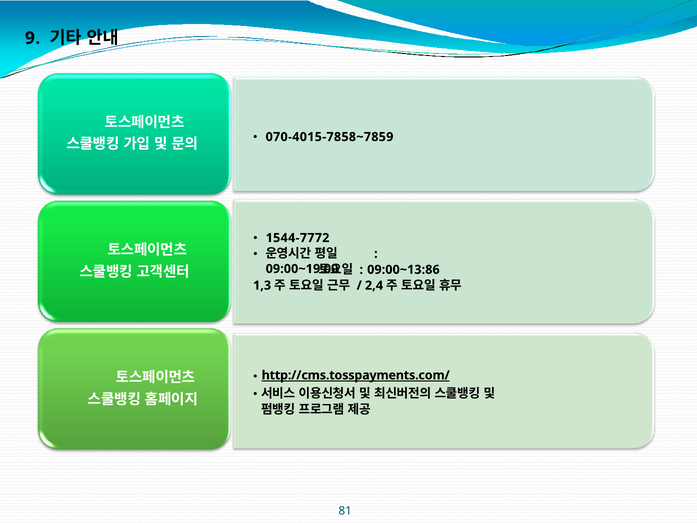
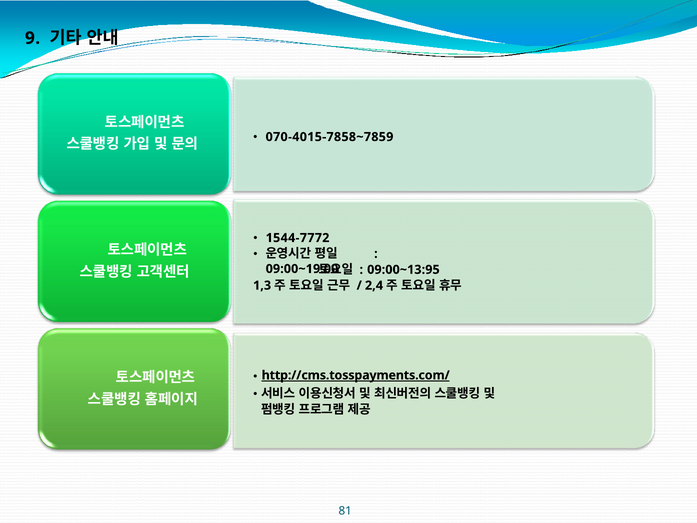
09:00~13:86: 09:00~13:86 -> 09:00~13:95 (403, 270)
